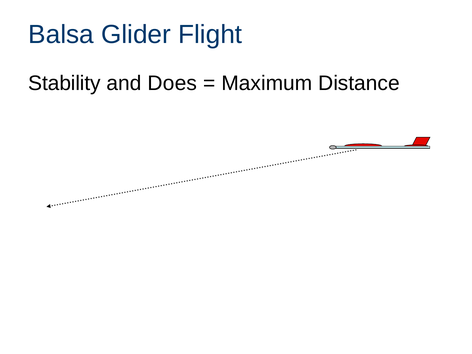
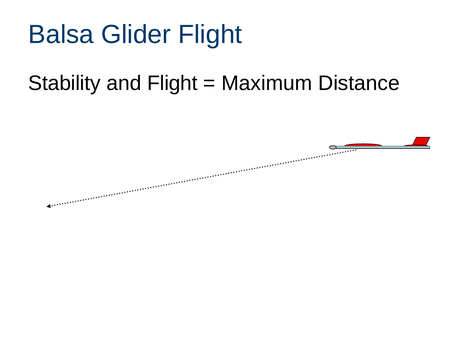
and Does: Does -> Flight (172, 83)
